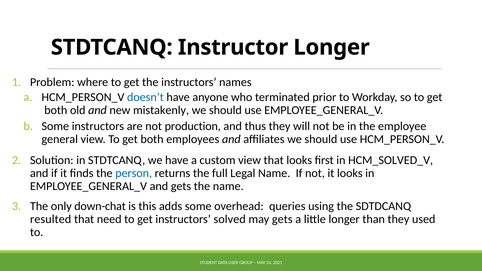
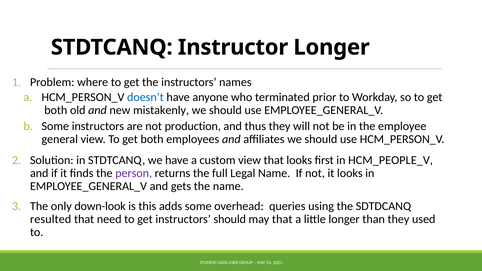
HCM_SOLVED_V: HCM_SOLVED_V -> HCM_PEOPLE_V (391, 160)
person colour: blue -> purple (134, 173)
down-chat: down-chat -> down-look (100, 206)
instructors solved: solved -> should (230, 219)
may gets: gets -> that (282, 219)
